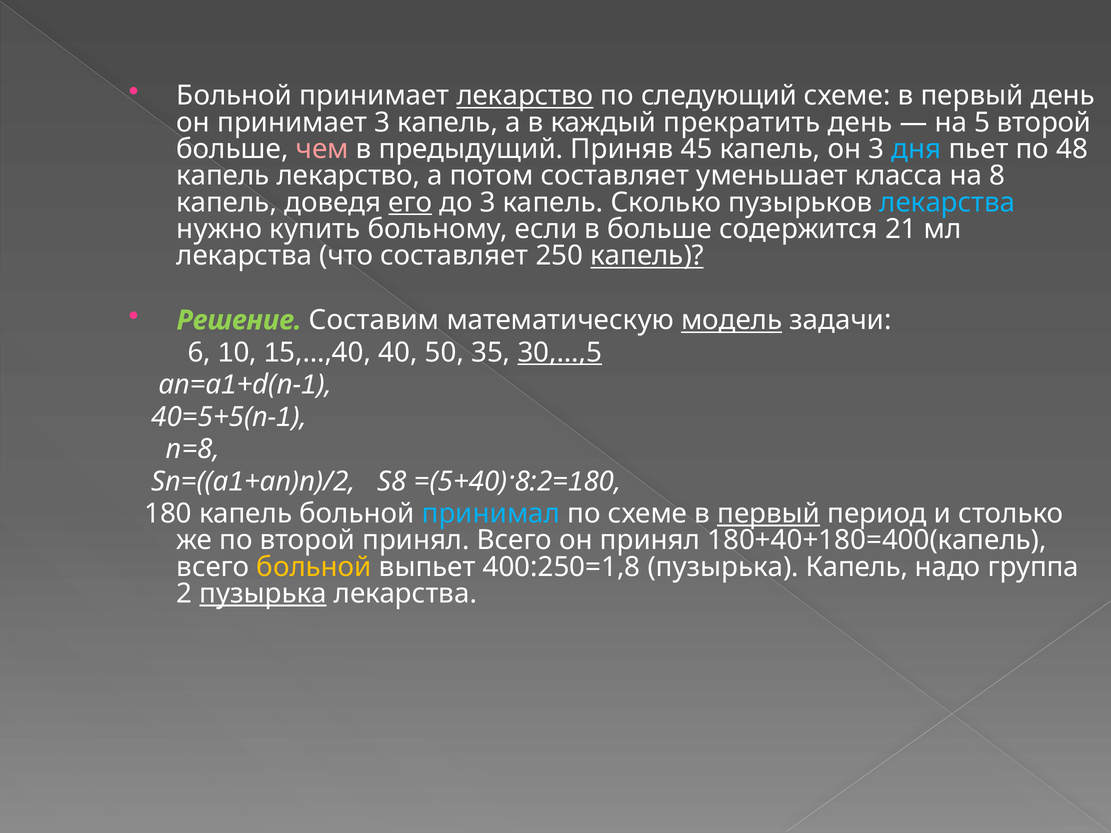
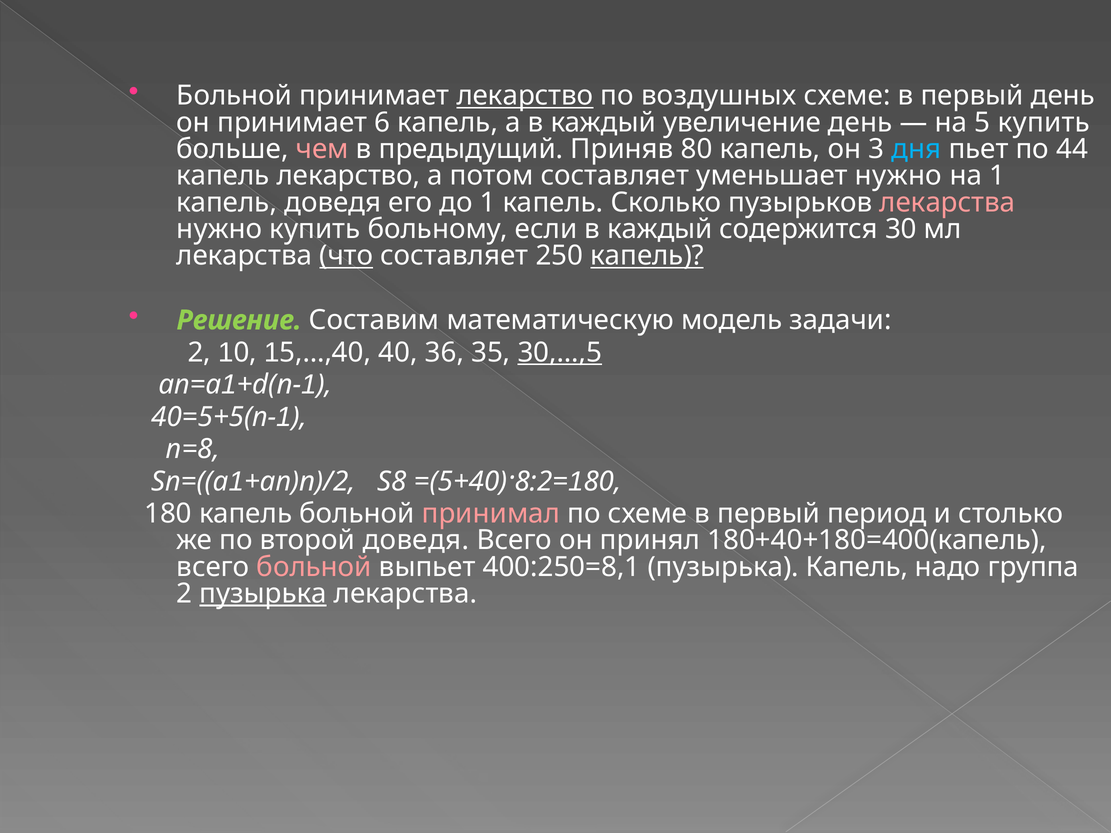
следующий: следующий -> воздушных (719, 96)
принимает 3: 3 -> 6 (382, 122)
прекратить: прекратить -> увеличение (742, 122)
5 второй: второй -> купить (1044, 122)
Приняв 45: 45 -> 80 (697, 149)
48: 48 -> 44 (1072, 149)
уменьшает класса: класса -> нужно (898, 176)
на 8: 8 -> 1 (997, 176)
его underline: present -> none (410, 202)
до 3: 3 -> 1 (488, 202)
лекарства colour: light blue -> pink (947, 202)
если в больше: больше -> каждый (660, 229)
21: 21 -> 30 (901, 229)
что underline: none -> present (346, 256)
модель underline: present -> none (732, 320)
6: 6 -> 2 (199, 353)
50: 50 -> 36 (444, 353)
принимал colour: light blue -> pink (491, 514)
первый underline: present -> none (769, 514)
второй принял: принял -> доведя (416, 540)
больной colour: yellow -> pink (314, 567)
400:250=1,8: 400:250=1,8 -> 400:250=8,1 (562, 567)
